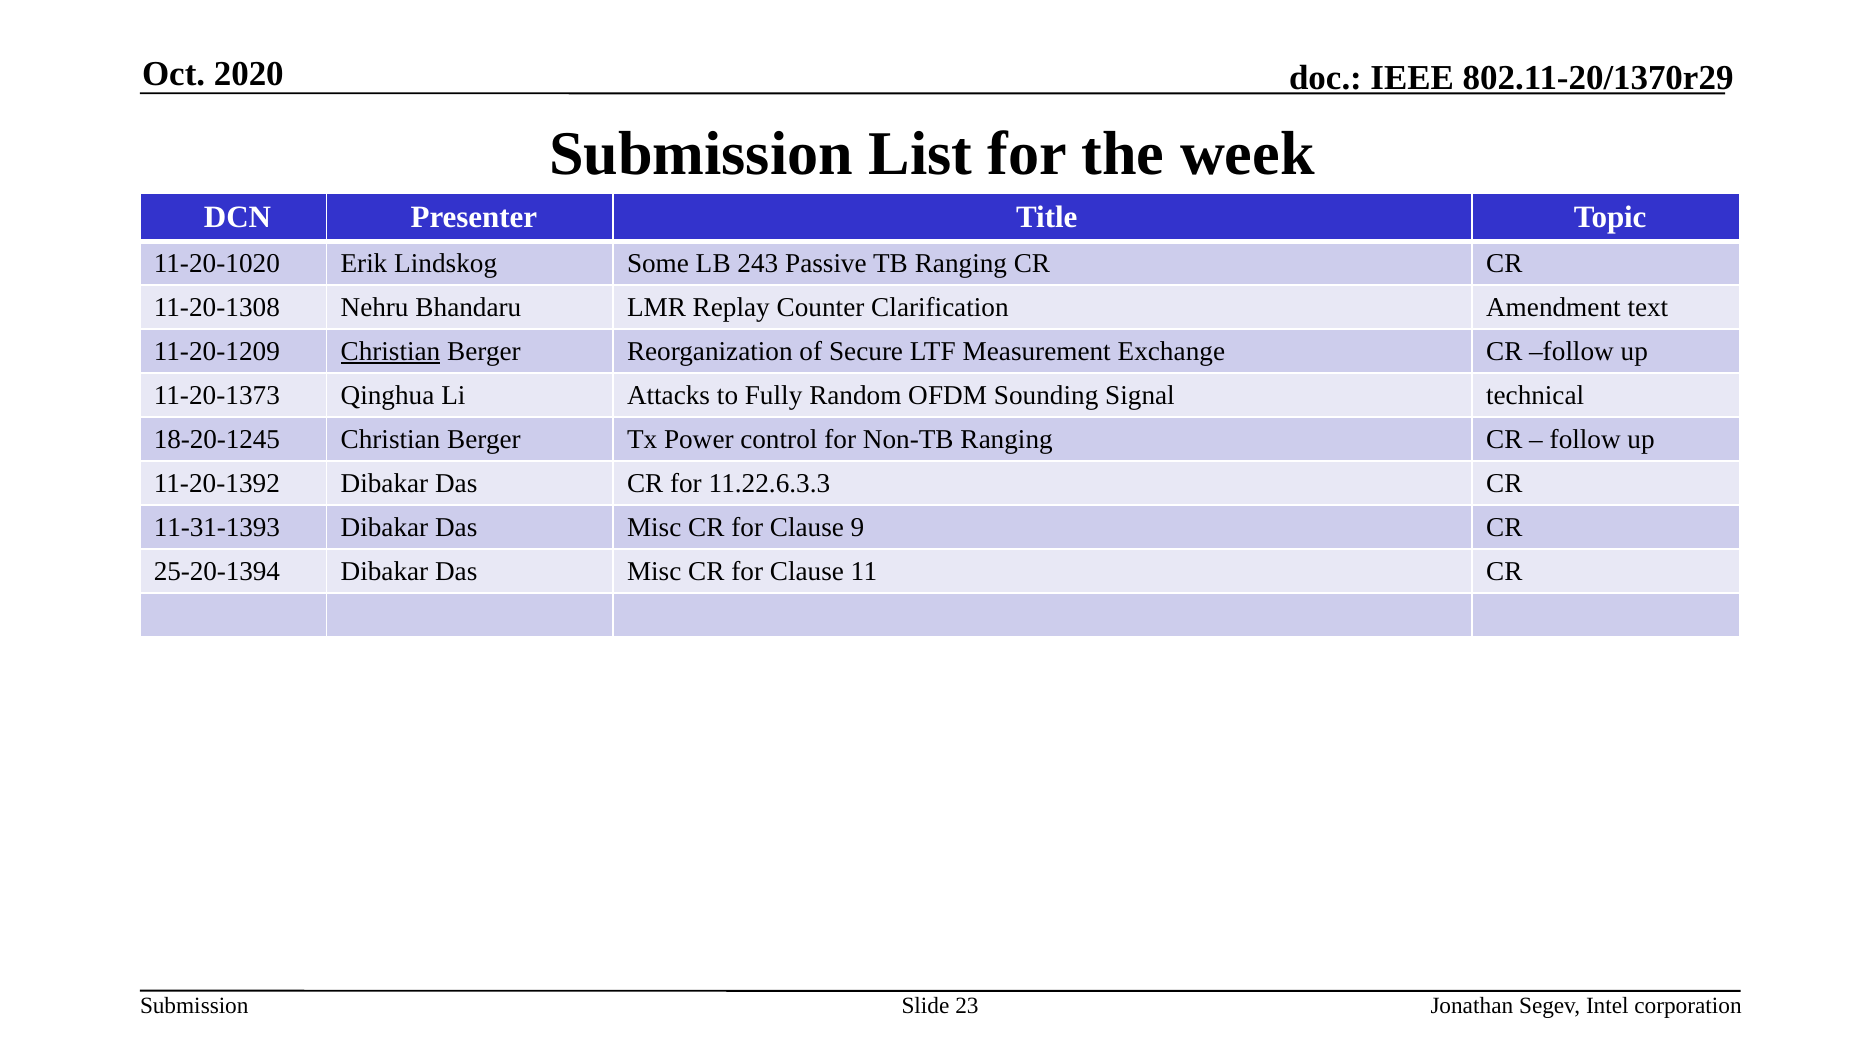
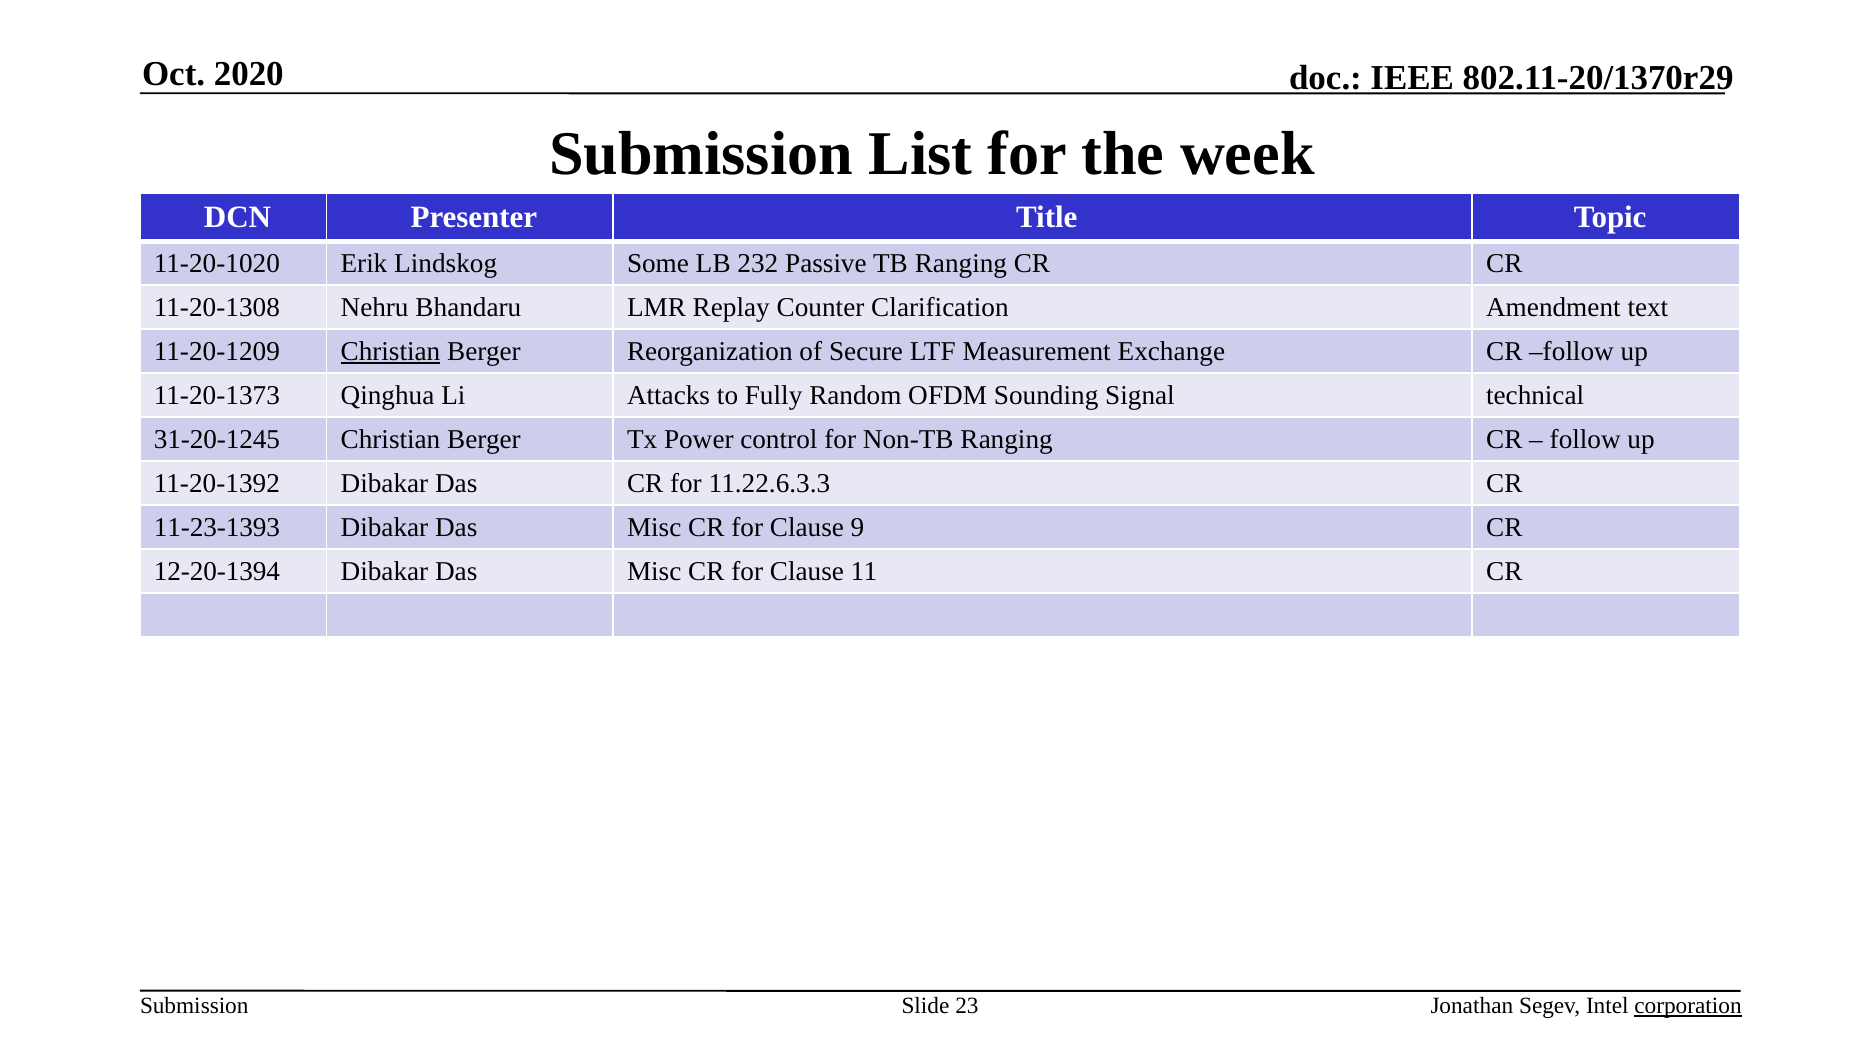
243: 243 -> 232 (758, 263)
18-20-1245: 18-20-1245 -> 31-20-1245 (217, 439)
11-31-1393: 11-31-1393 -> 11-23-1393 (217, 527)
25-20-1394: 25-20-1394 -> 12-20-1394 (217, 571)
corporation underline: none -> present (1688, 1006)
